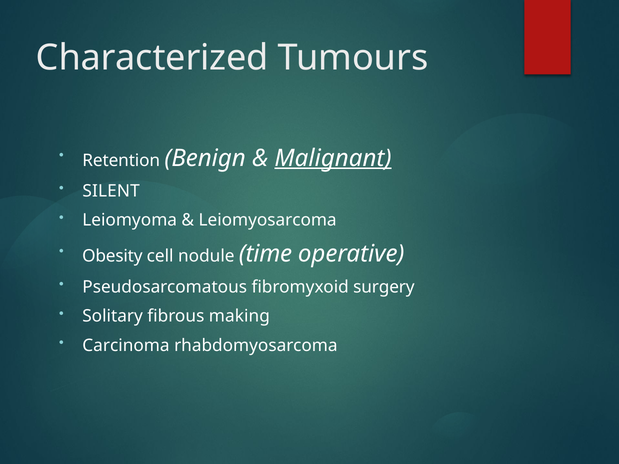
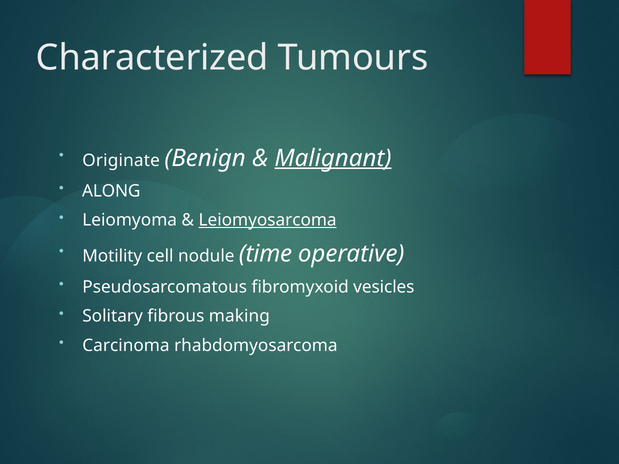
Retention: Retention -> Originate (121, 160)
SILENT: SILENT -> ALONG (111, 191)
Leiomyosarcoma underline: none -> present (268, 220)
Obesity: Obesity -> Motility (112, 256)
surgery: surgery -> vesicles (384, 287)
